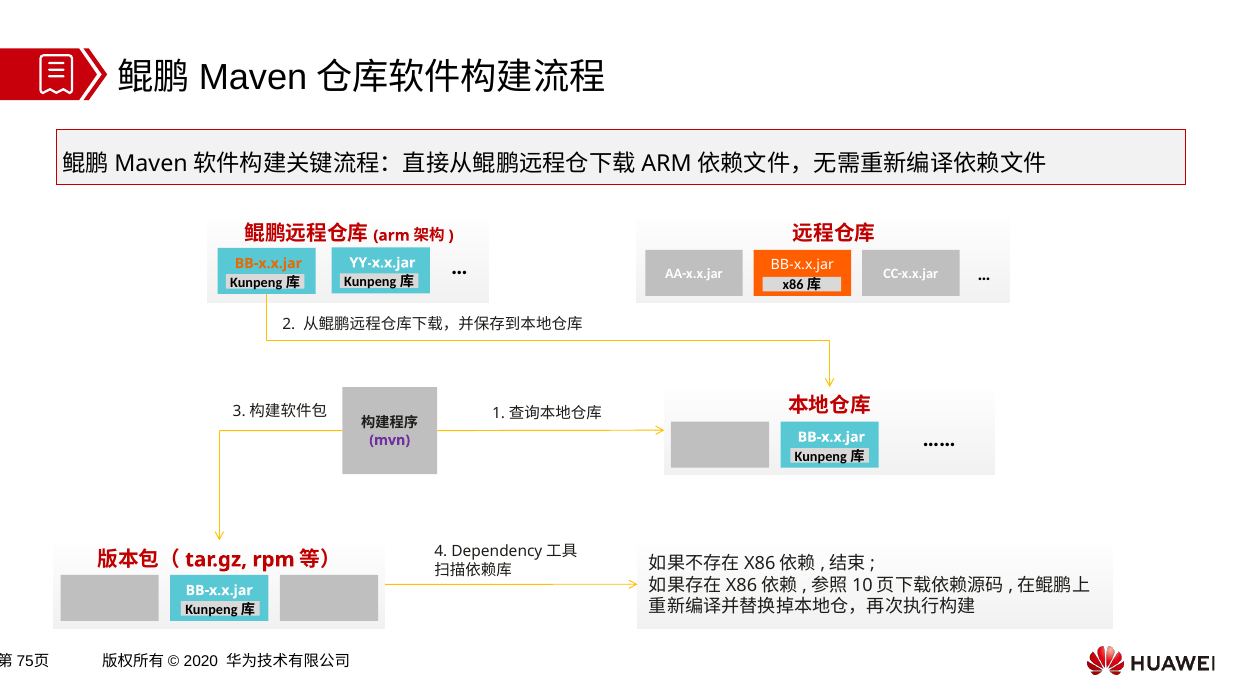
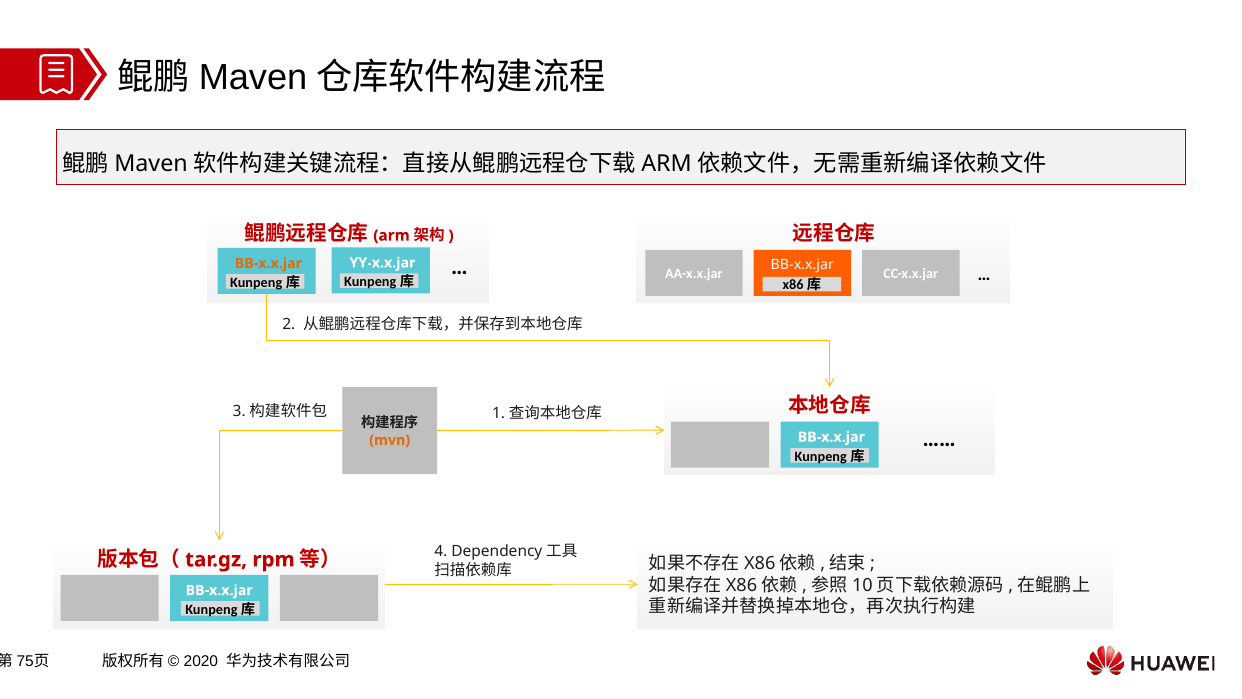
mvn colour: purple -> orange (390, 440)
